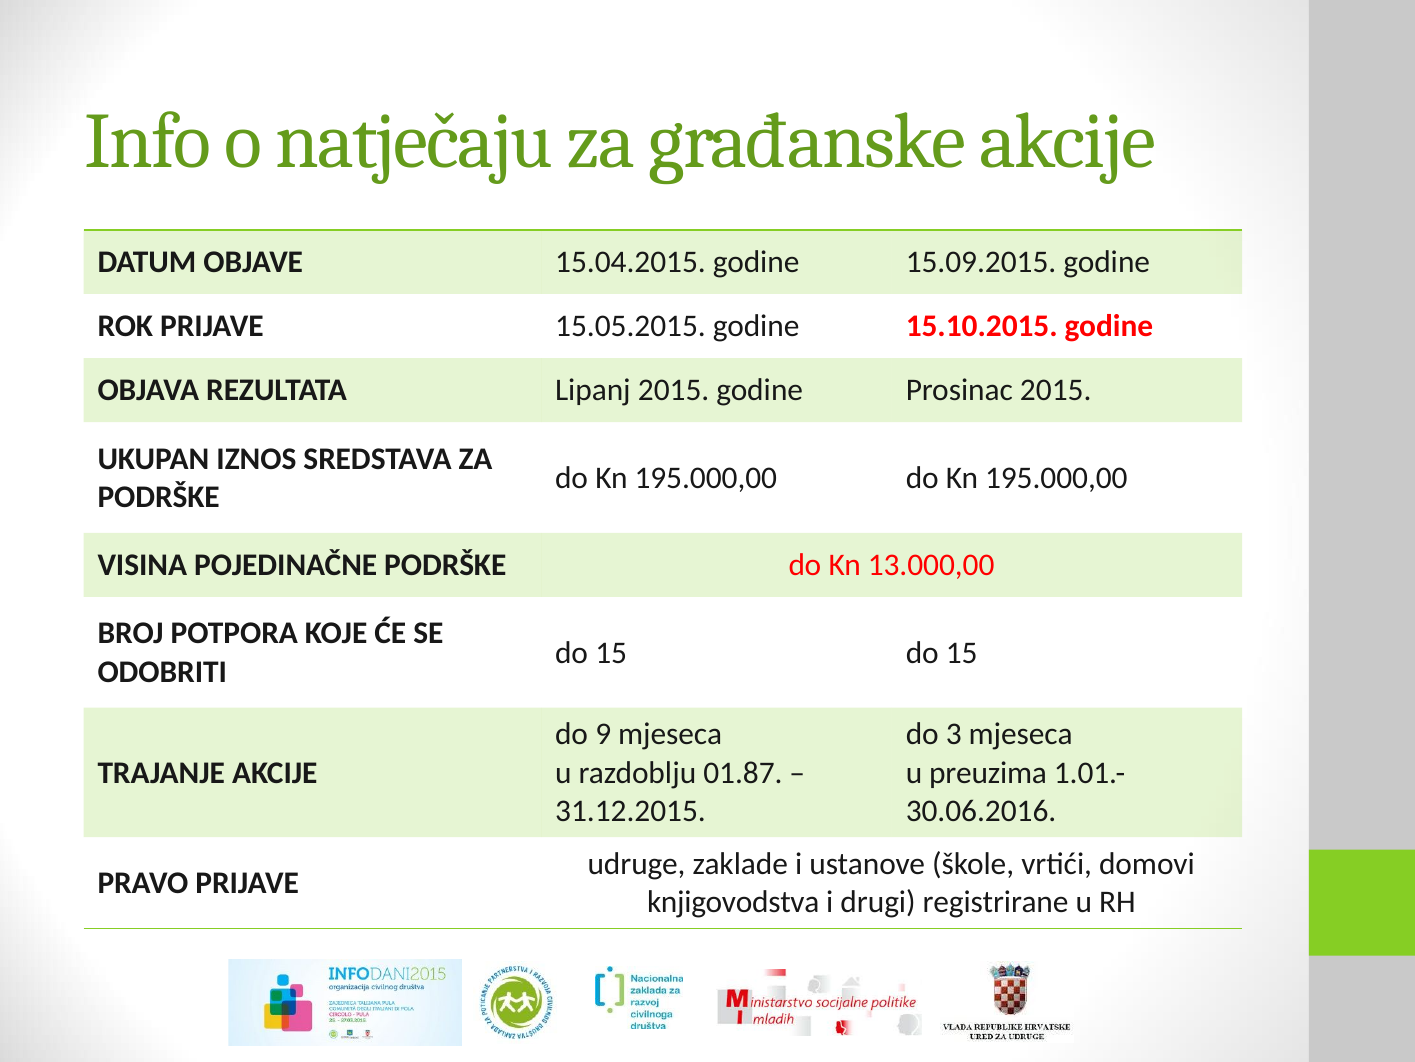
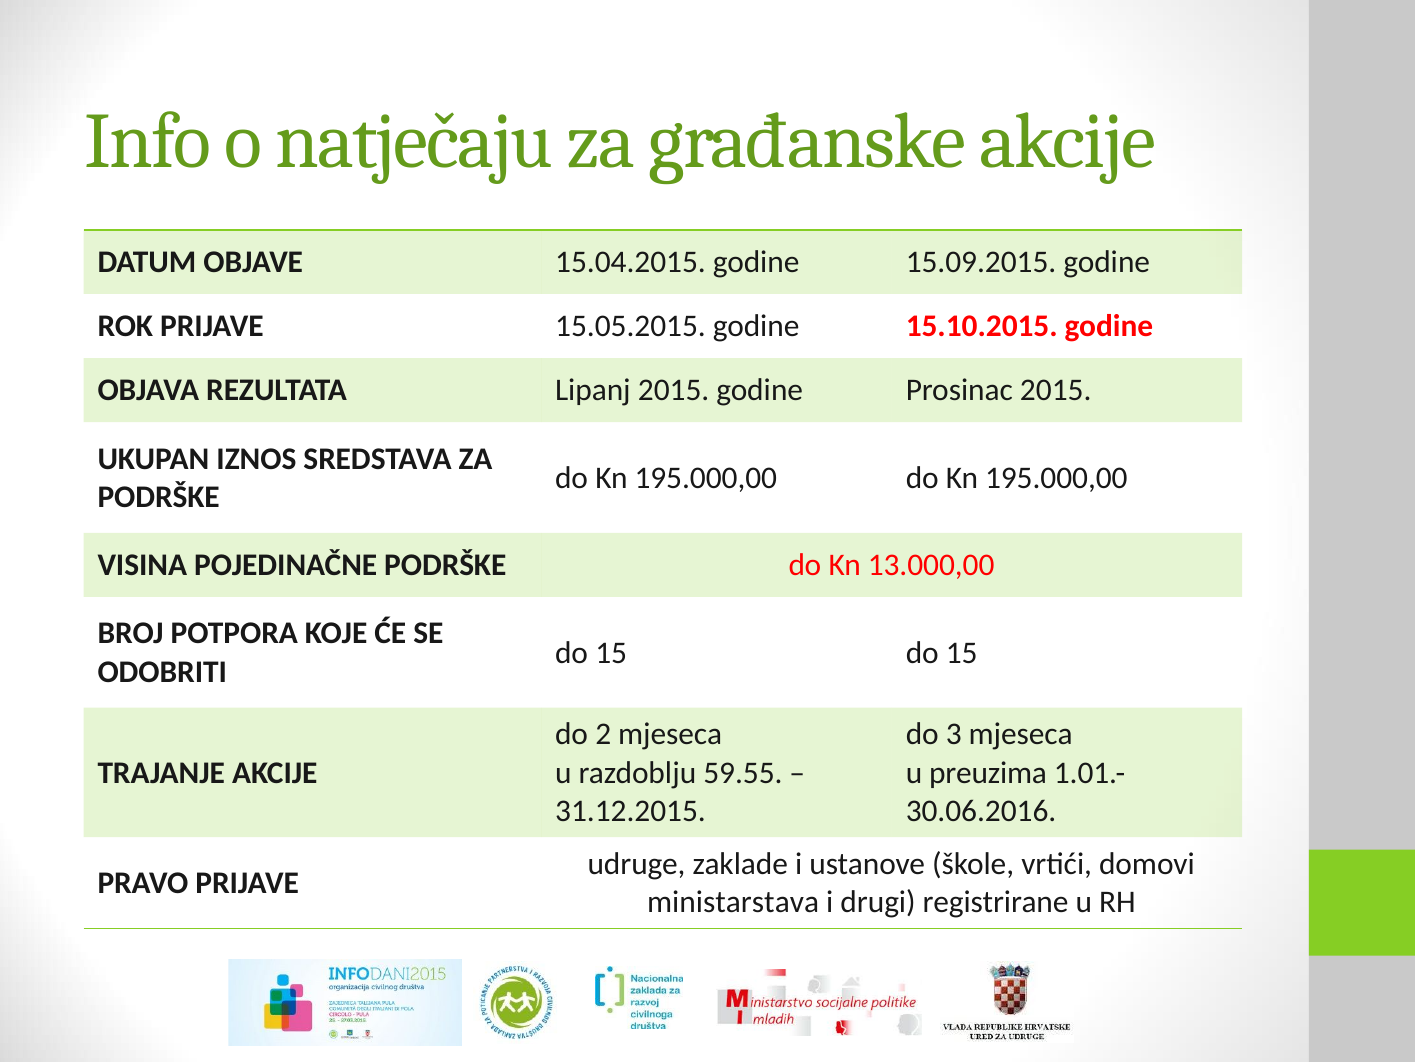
9: 9 -> 2 (603, 734)
01.87: 01.87 -> 59.55 (743, 772)
knjigovodstva: knjigovodstva -> ministarstava (733, 902)
